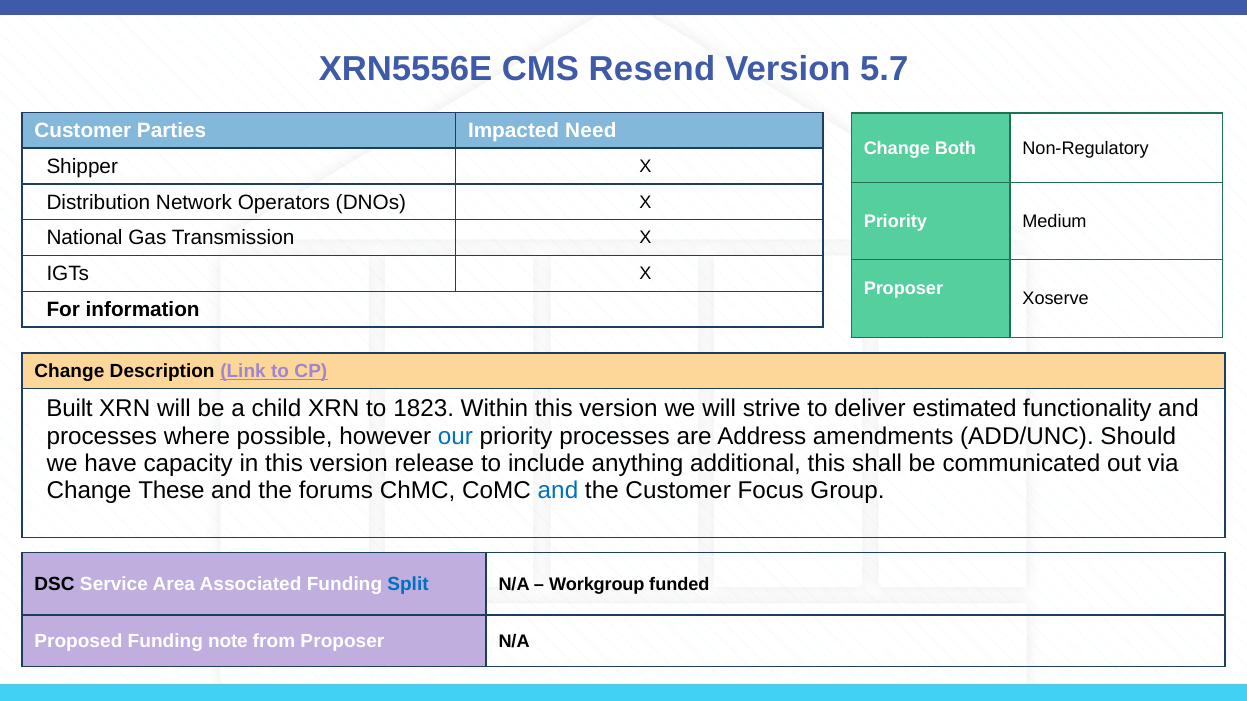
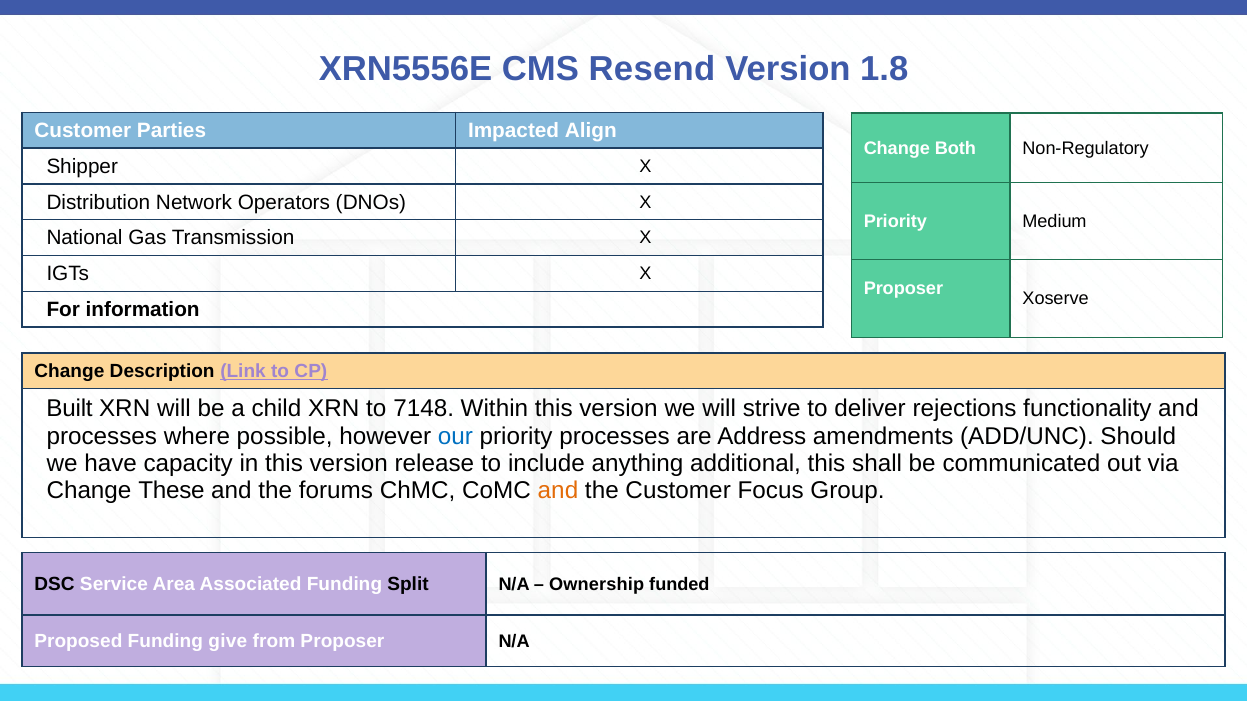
5.7: 5.7 -> 1.8 (884, 69)
Need: Need -> Align (591, 131)
1823: 1823 -> 7148 (424, 409)
estimated: estimated -> rejections (965, 409)
and colour: blue -> orange (558, 491)
Split colour: blue -> black (408, 584)
Workgroup: Workgroup -> Ownership (597, 584)
note: note -> give (228, 642)
